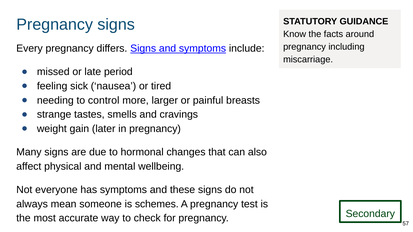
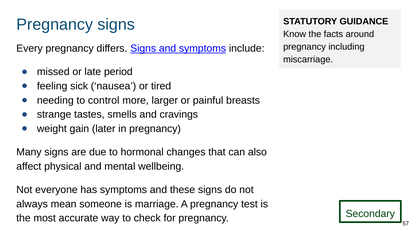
schemes: schemes -> marriage (157, 204)
